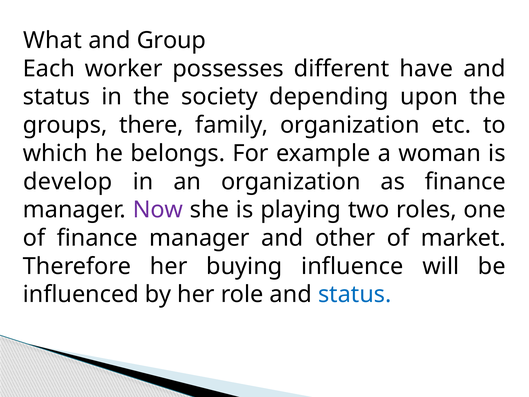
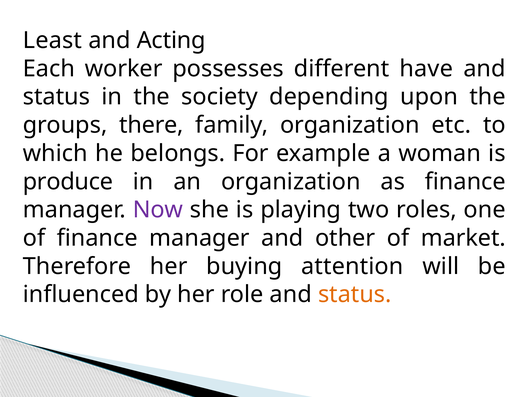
What: What -> Least (52, 40)
Group: Group -> Acting (171, 40)
develop: develop -> produce (68, 181)
influence: influence -> attention (352, 266)
status colour: blue -> orange (355, 294)
